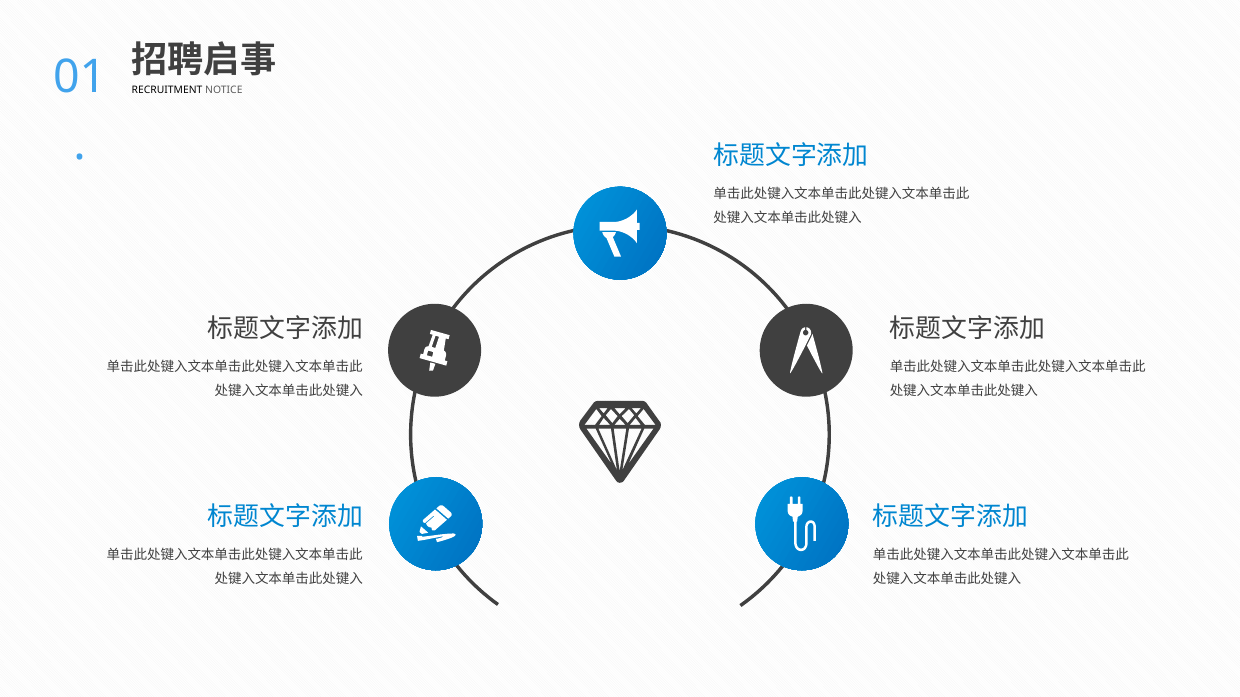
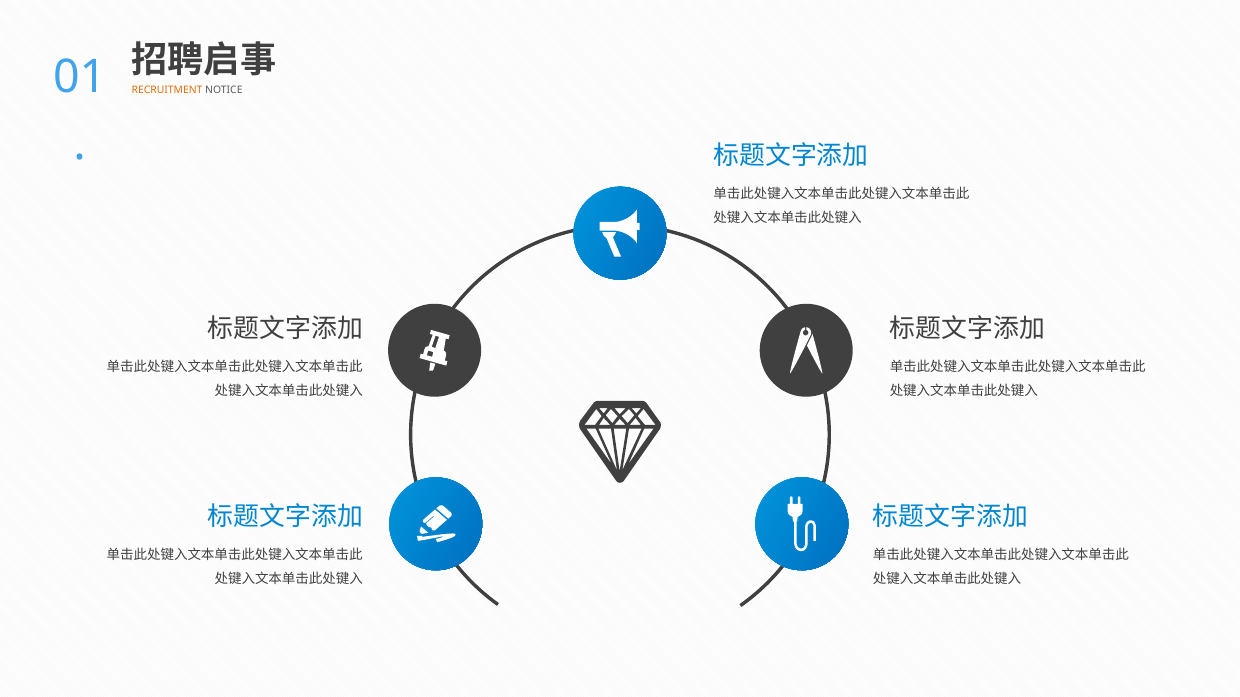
RECRUITMENT colour: black -> orange (167, 91)
